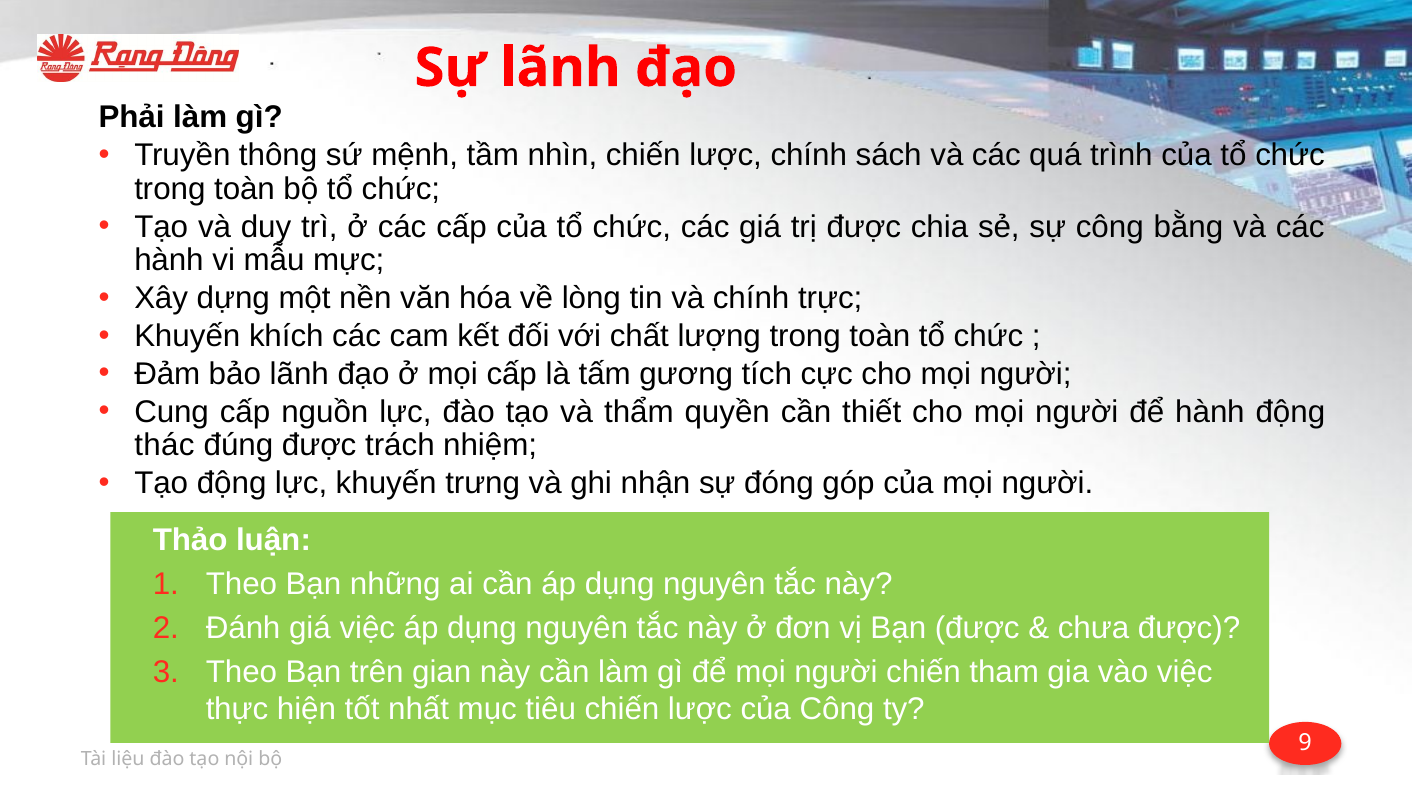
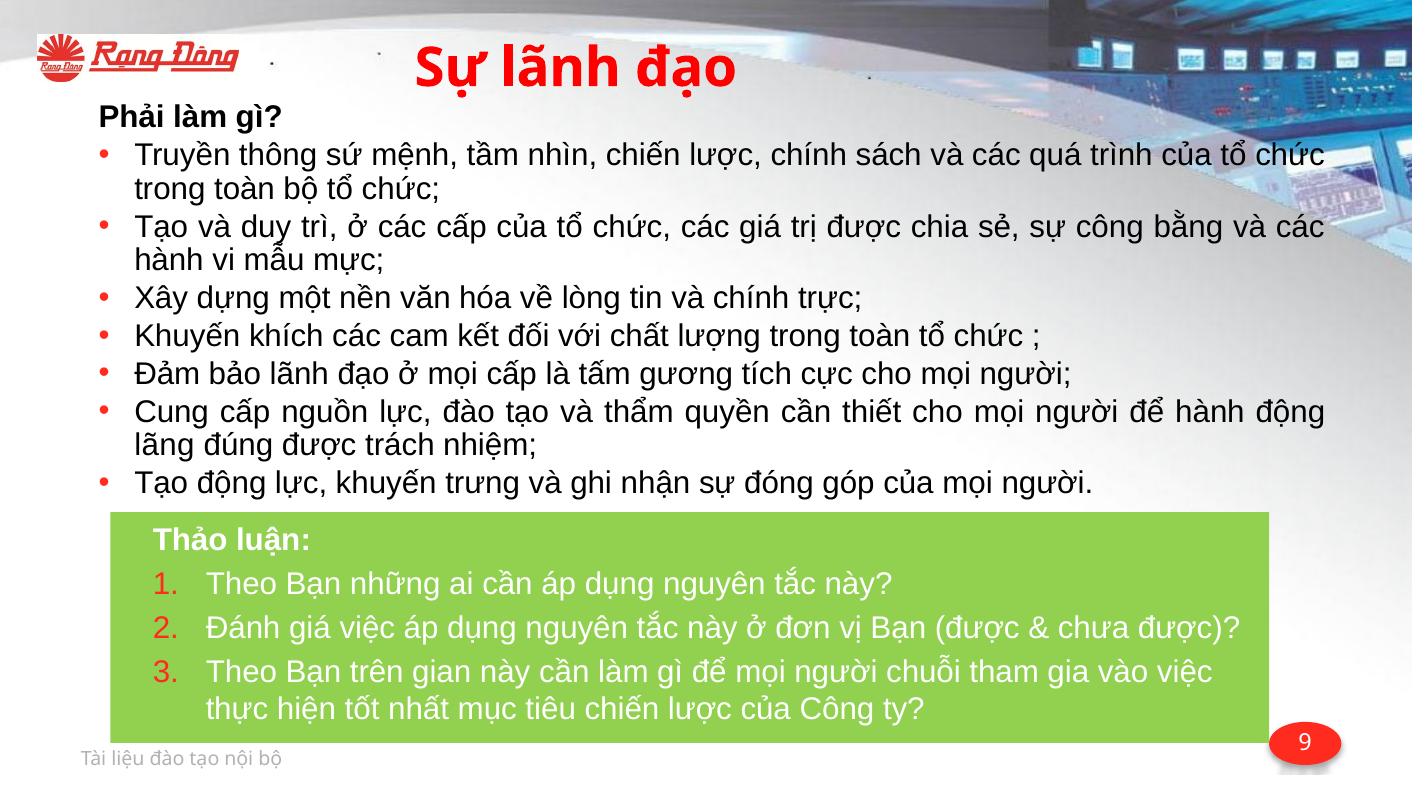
thác: thác -> lãng (164, 446)
người chiến: chiến -> chuỗi (924, 672)
